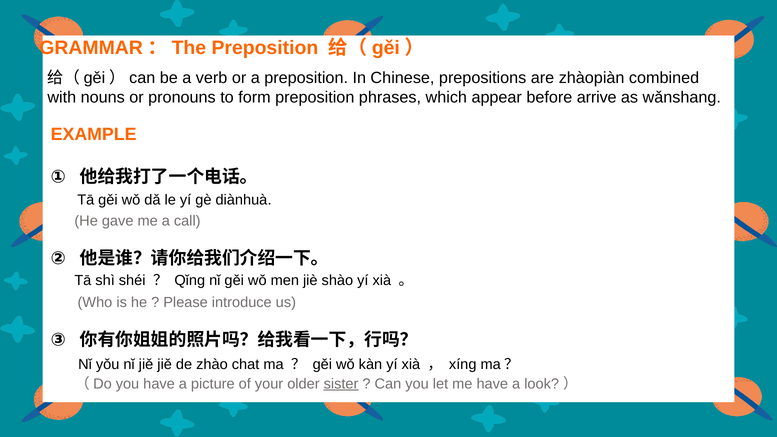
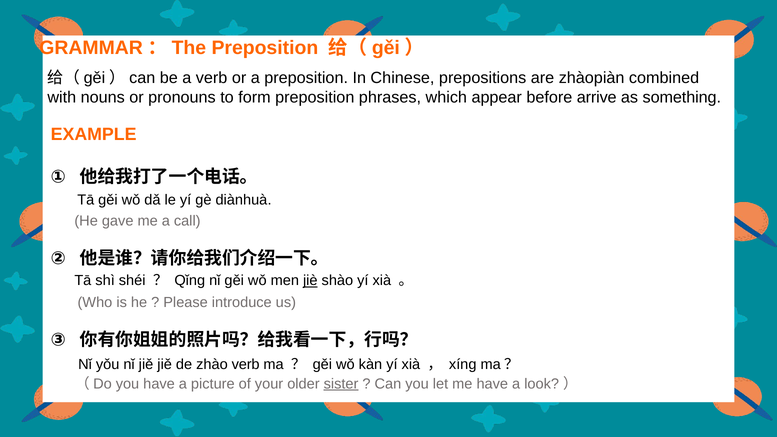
wǎnshang: wǎnshang -> something (682, 98)
jiè underline: none -> present (310, 281)
zhào chat: chat -> verb (246, 365)
